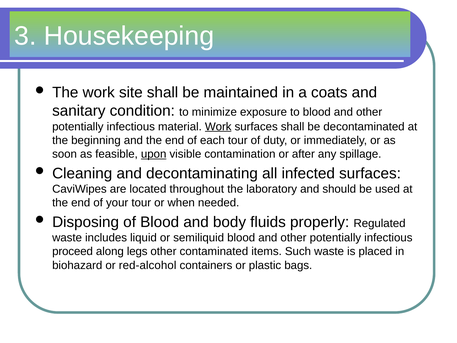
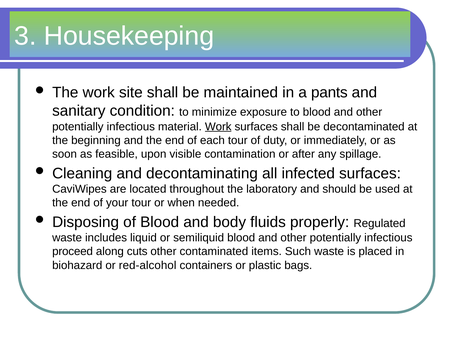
coats: coats -> pants (329, 92)
upon underline: present -> none (154, 154)
legs: legs -> cuts (137, 251)
